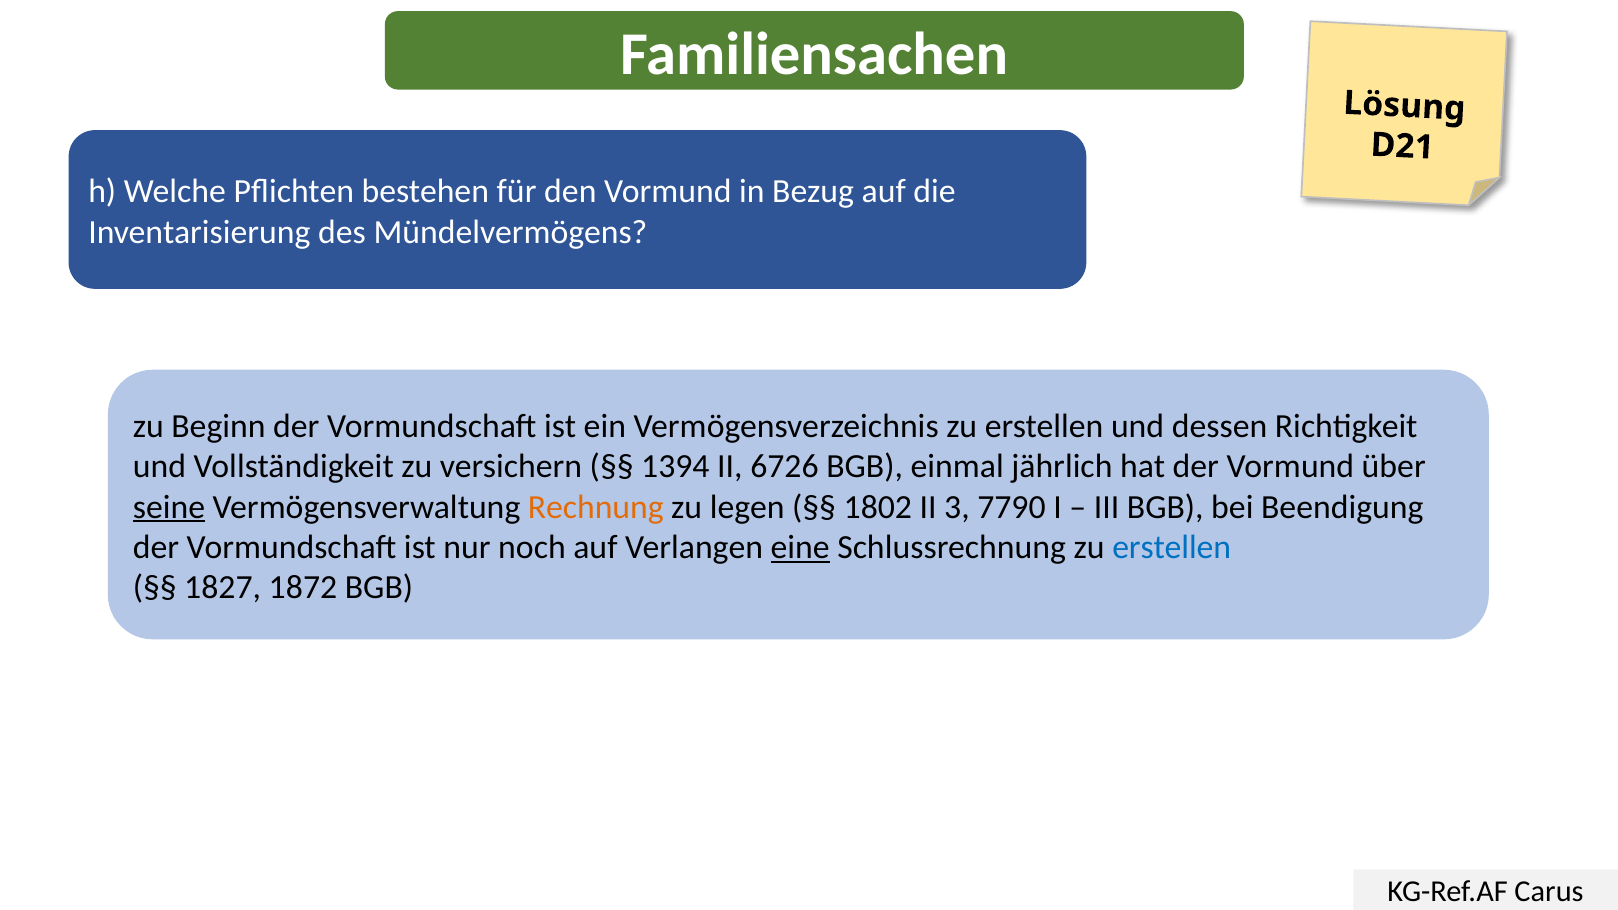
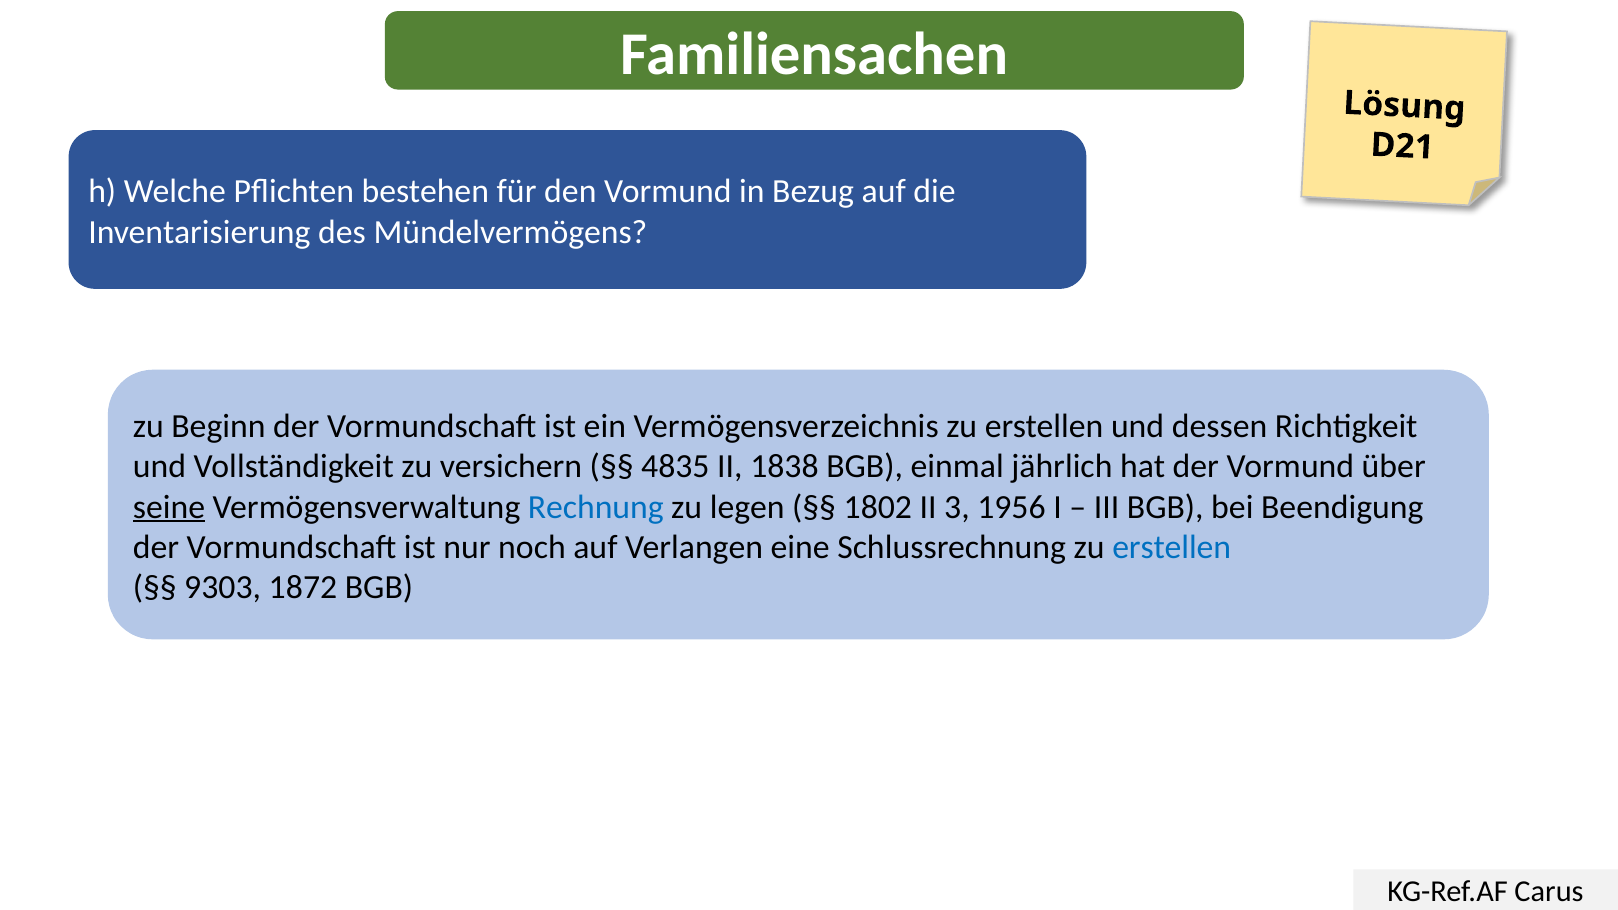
1394: 1394 -> 4835 (675, 466)
6726: 6726 -> 1838 (784, 466)
Rechnung colour: orange -> blue (596, 507)
7790: 7790 -> 1956 (1011, 507)
eine underline: present -> none (800, 547)
1827: 1827 -> 9303 (223, 588)
